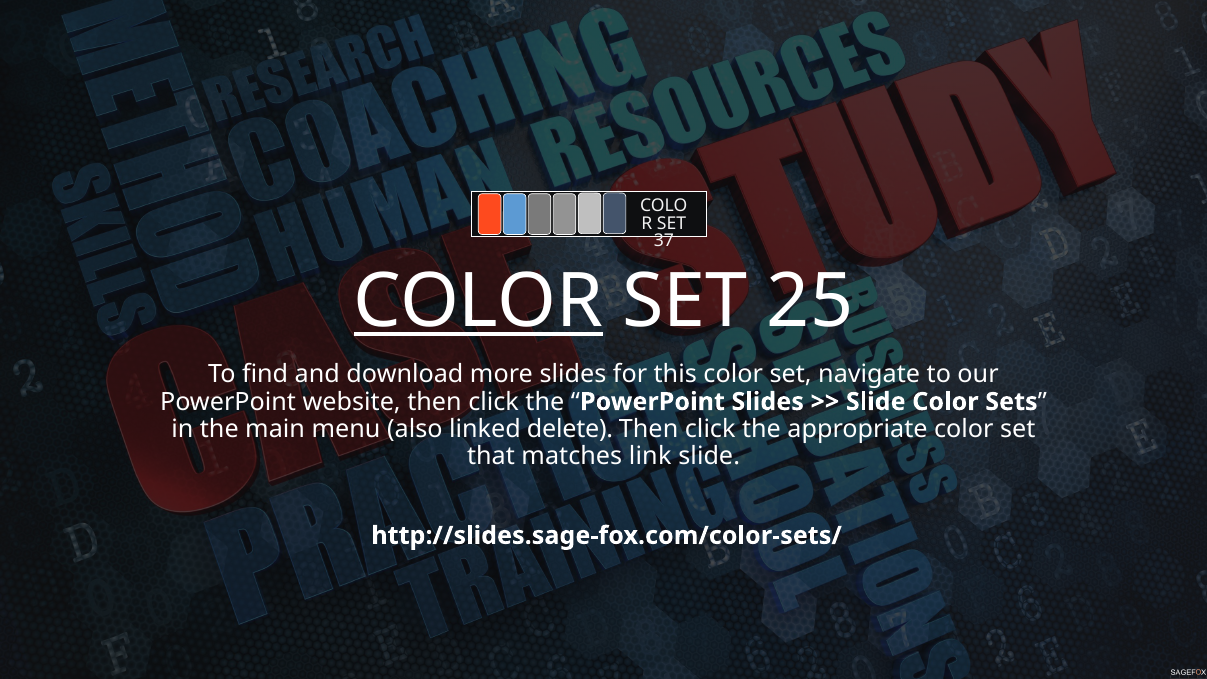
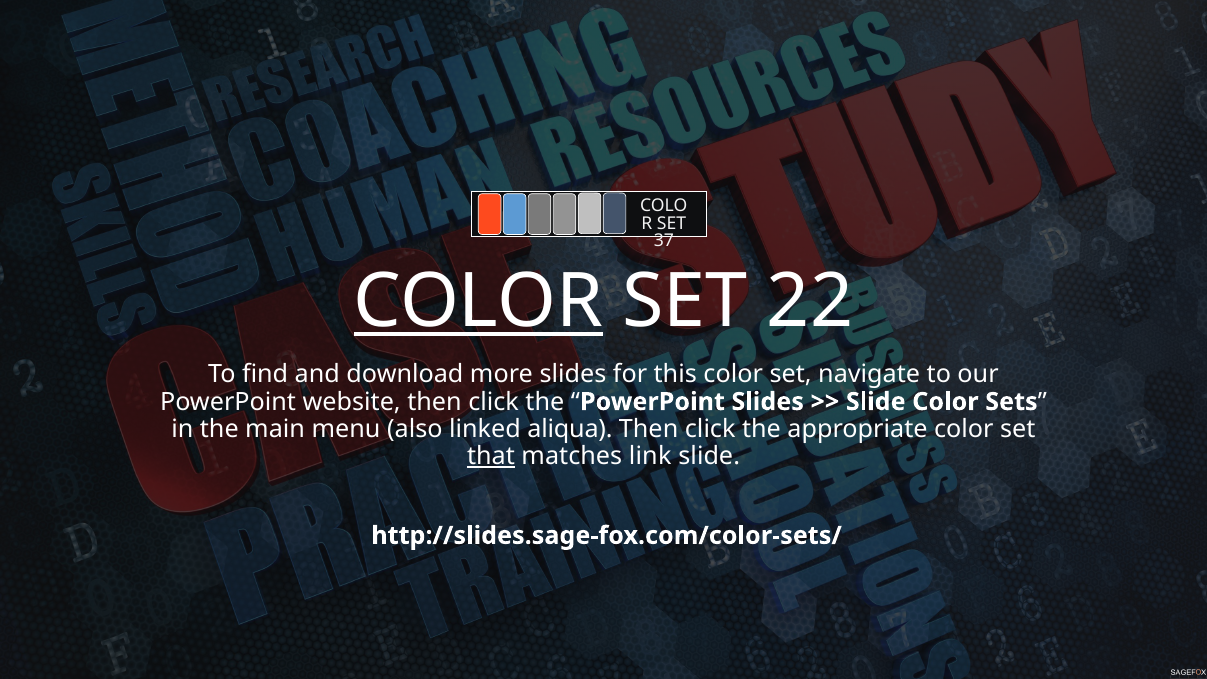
25: 25 -> 22 (810, 302)
delete: delete -> aliqua (570, 429)
that underline: none -> present (491, 456)
